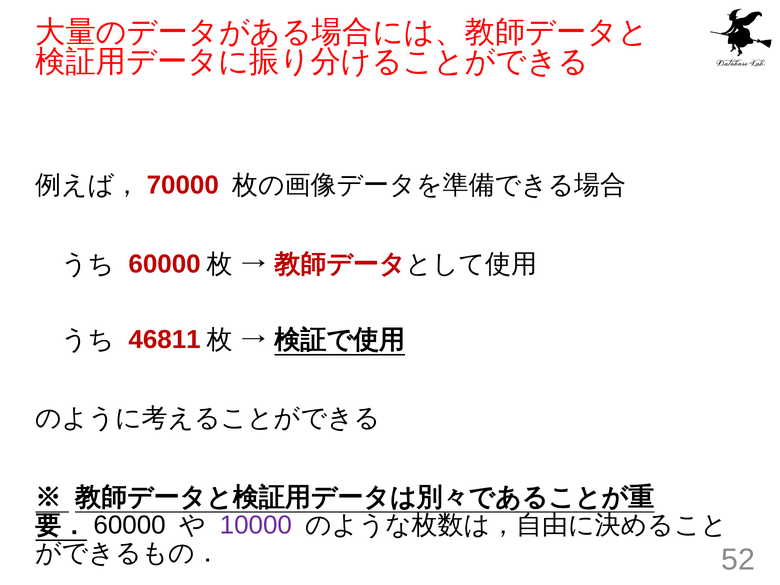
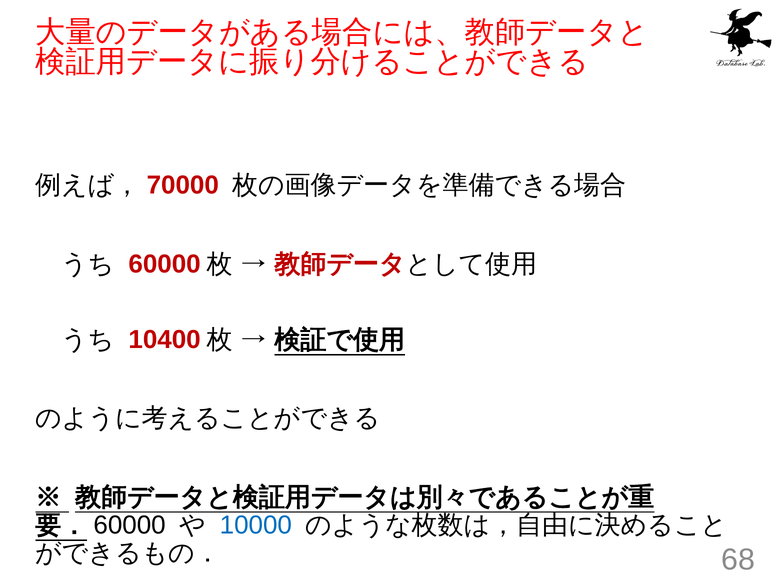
46811: 46811 -> 10400 (165, 340)
10000 colour: purple -> blue (256, 525)
52: 52 -> 68 (738, 560)
